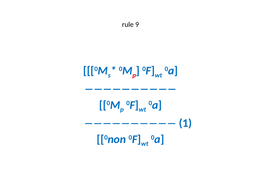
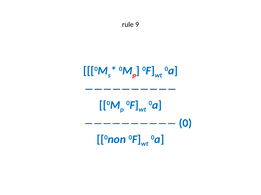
1: 1 -> 0 (185, 124)
